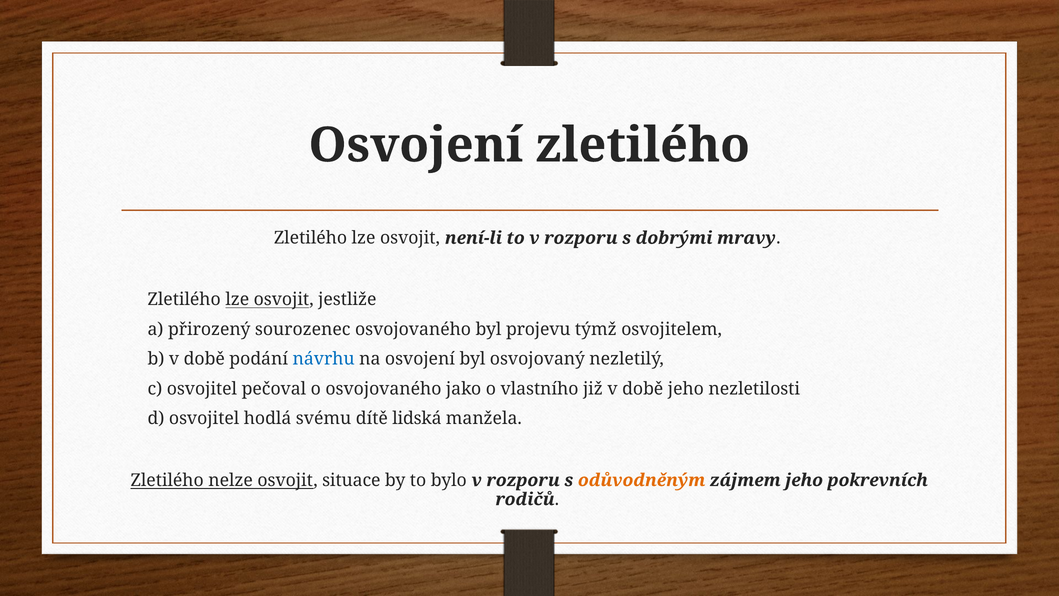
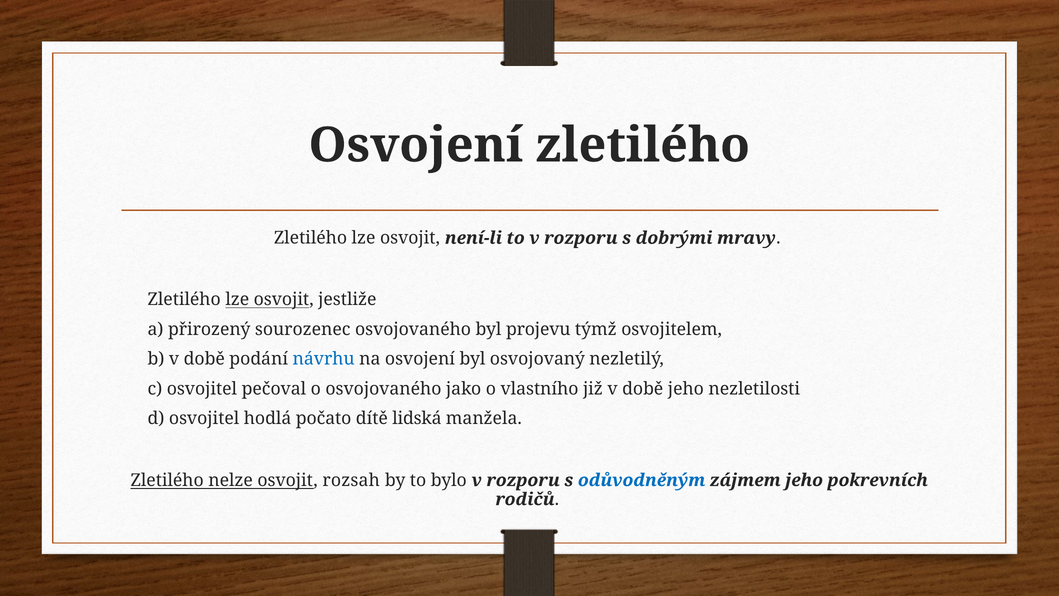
svému: svému -> počato (324, 418)
situace: situace -> rozsah (351, 480)
odůvodněným colour: orange -> blue (642, 480)
